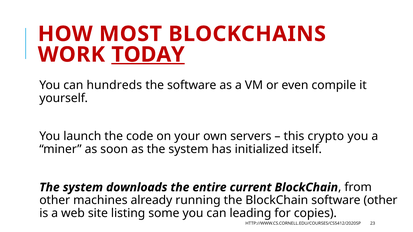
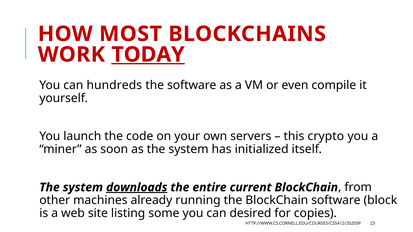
downloads underline: none -> present (137, 188)
software other: other -> block (380, 201)
leading: leading -> desired (250, 214)
